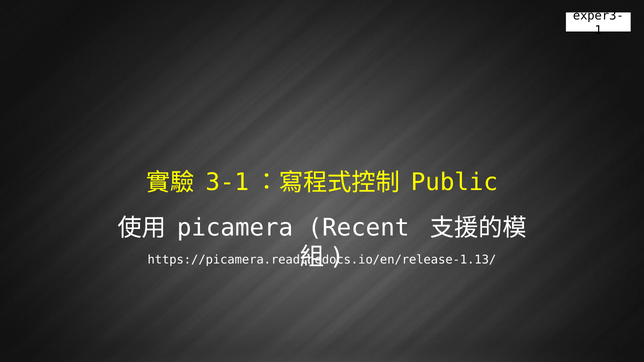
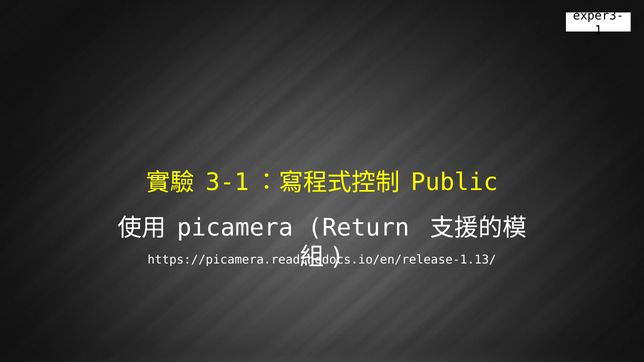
Recent: Recent -> Return (358, 228)
